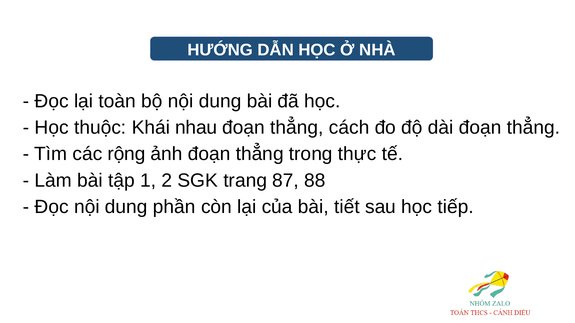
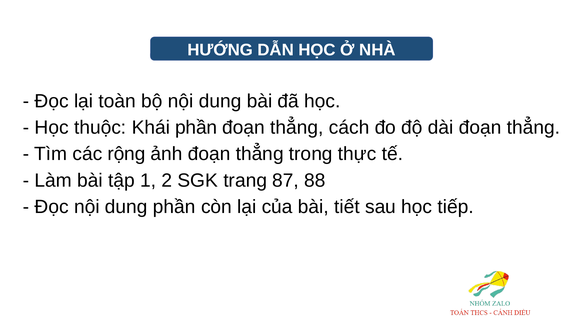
Khái nhau: nhau -> phần (196, 128)
